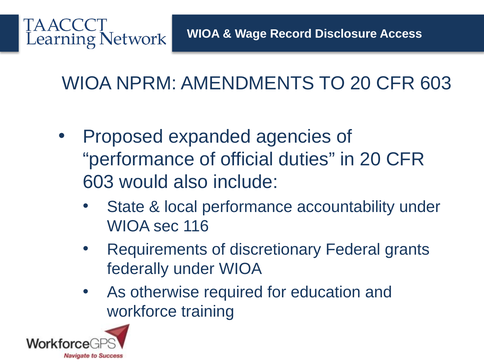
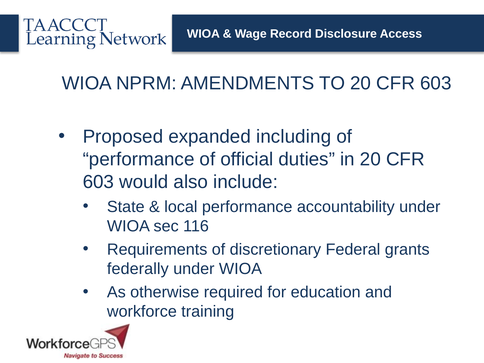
agencies: agencies -> including (294, 137)
